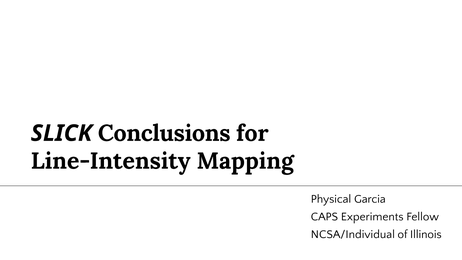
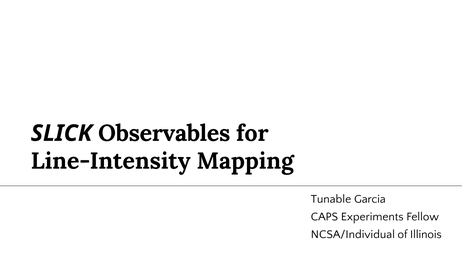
Conclusions: Conclusions -> Observables (164, 133)
Physical: Physical -> Tunable (331, 199)
